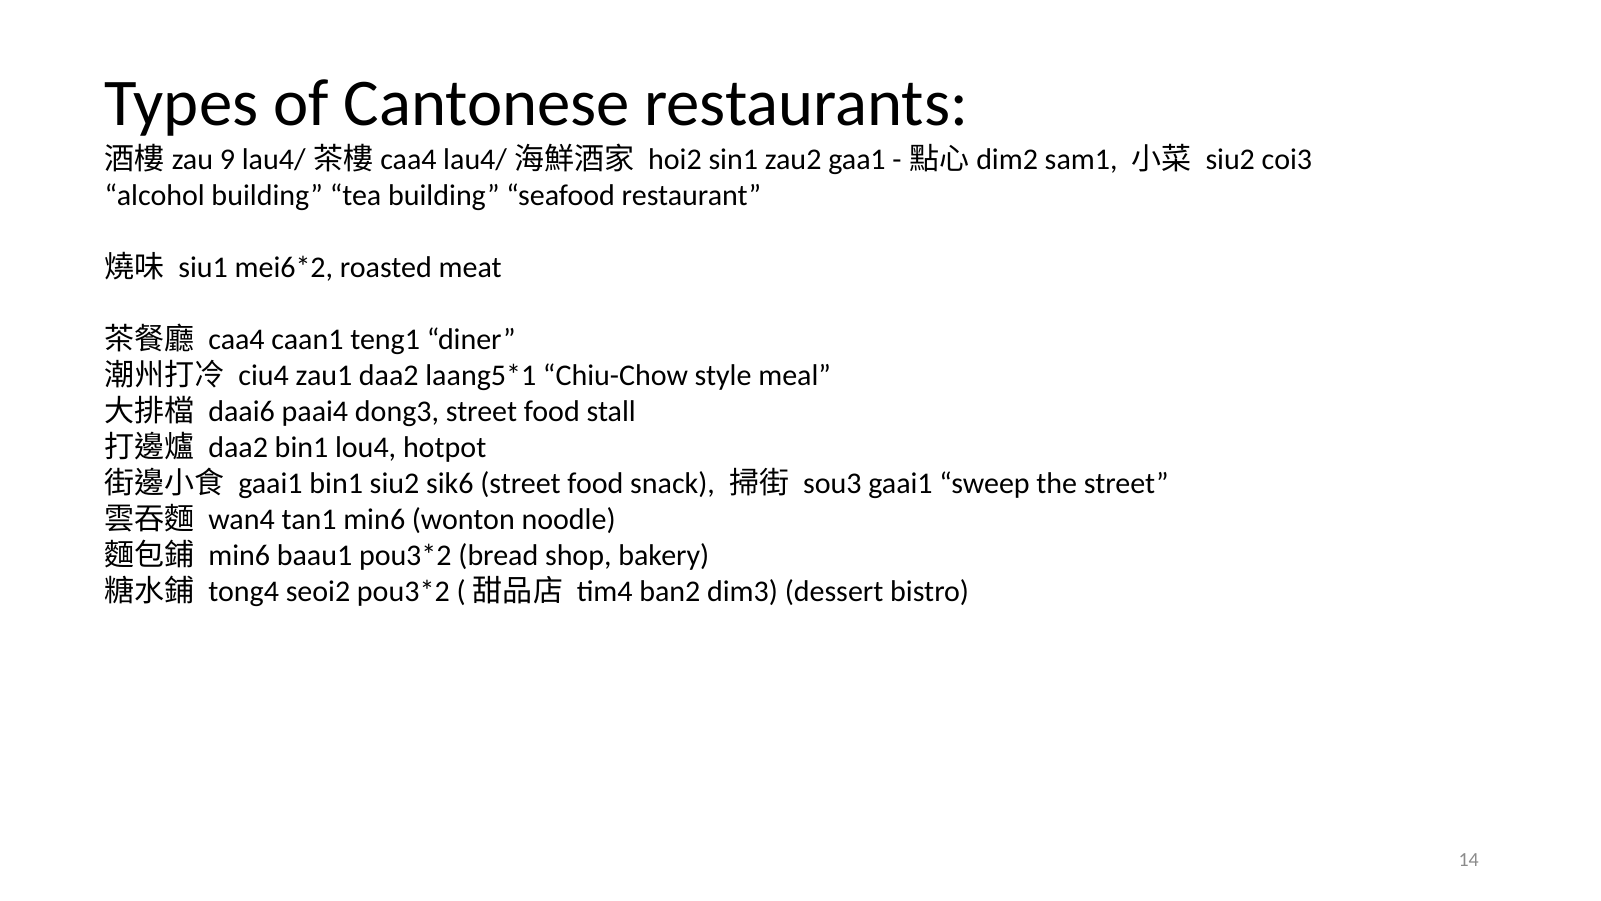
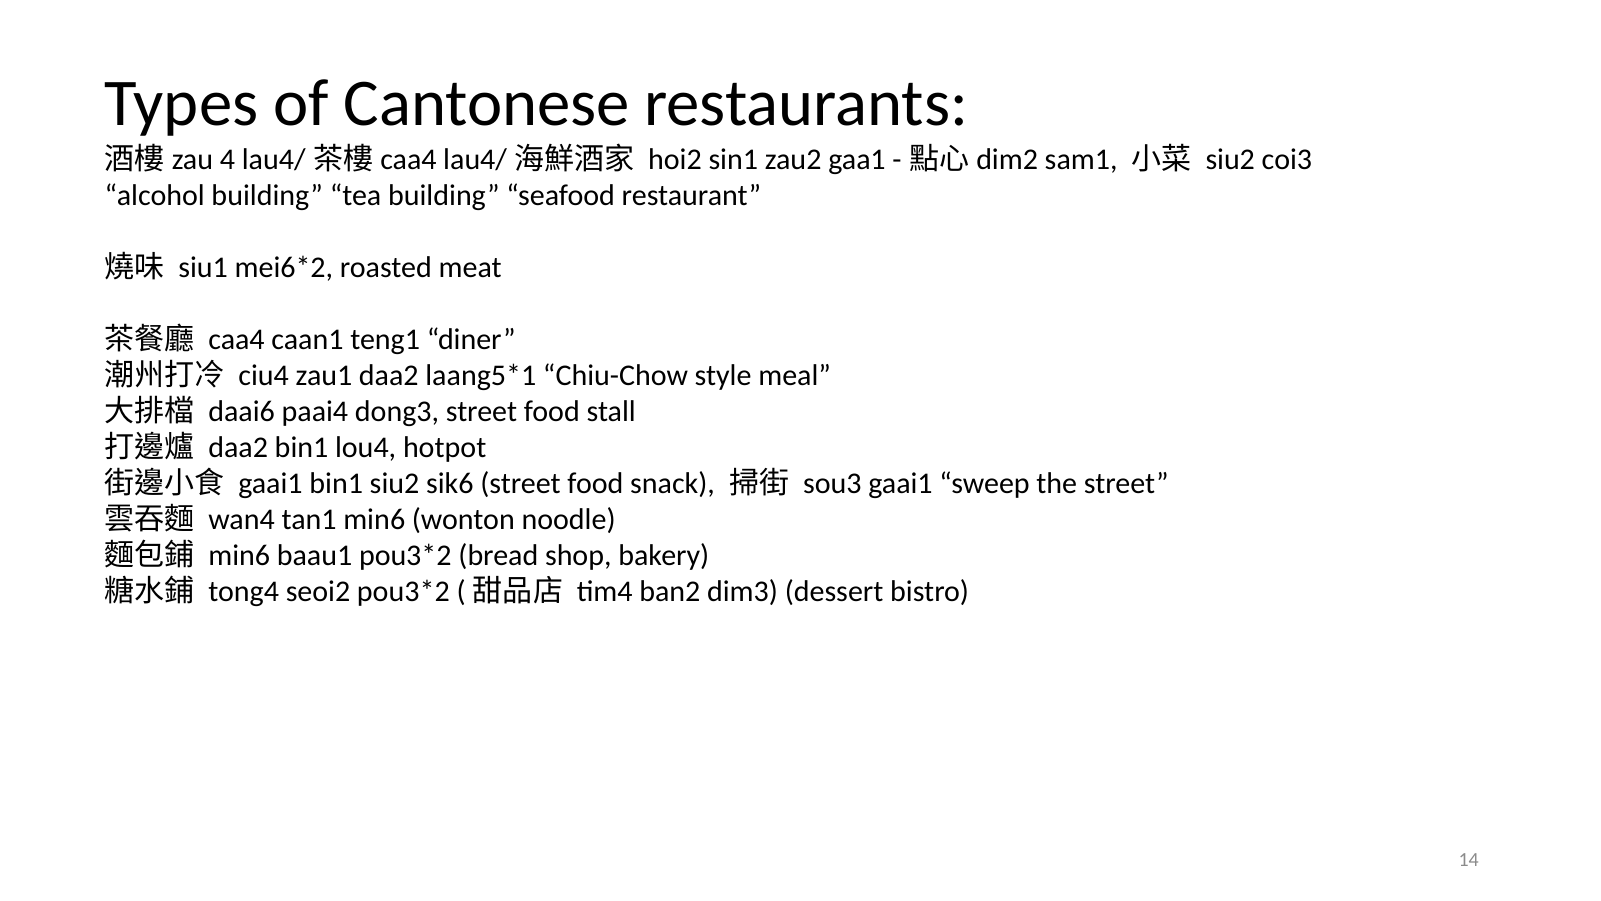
9: 9 -> 4 (228, 159)
